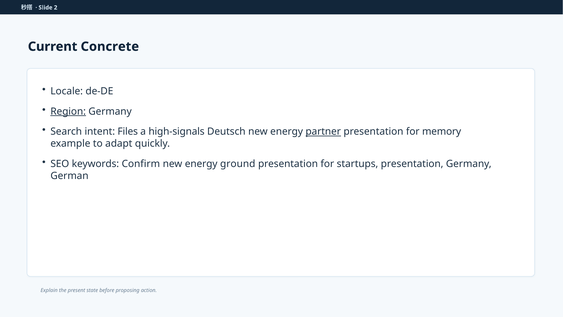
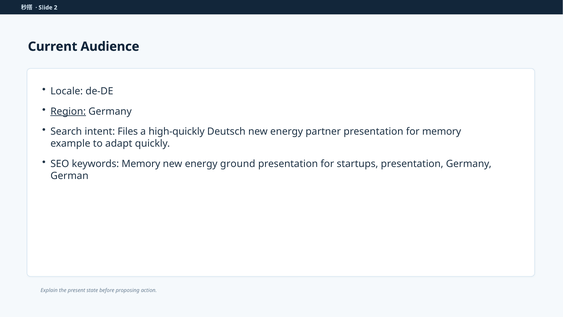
Concrete: Concrete -> Audience (110, 47)
high-signals: high-signals -> high-quickly (177, 131)
partner underline: present -> none (323, 131)
keywords Confirm: Confirm -> Memory (141, 164)
